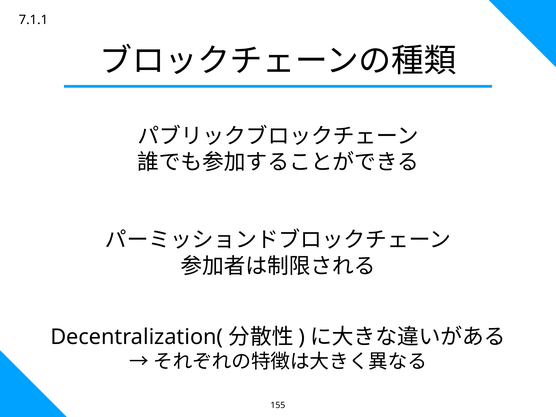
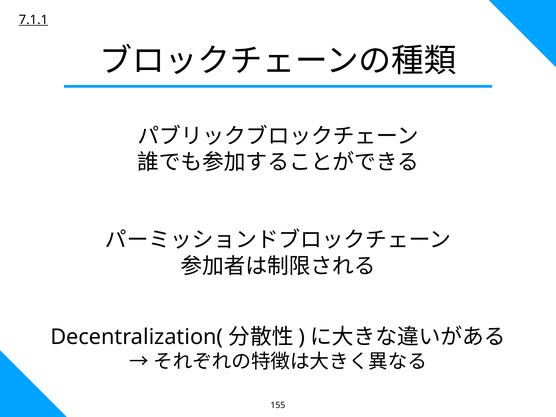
7.1.1 underline: none -> present (33, 20)
